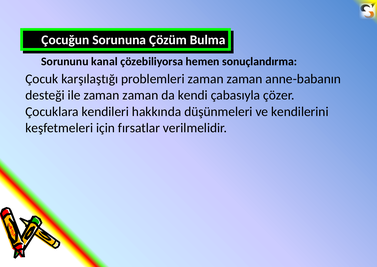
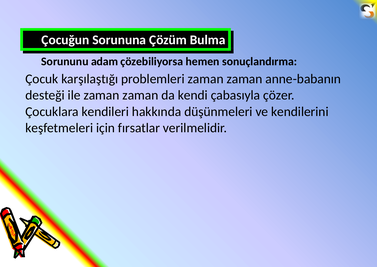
kanal: kanal -> adam (105, 62)
